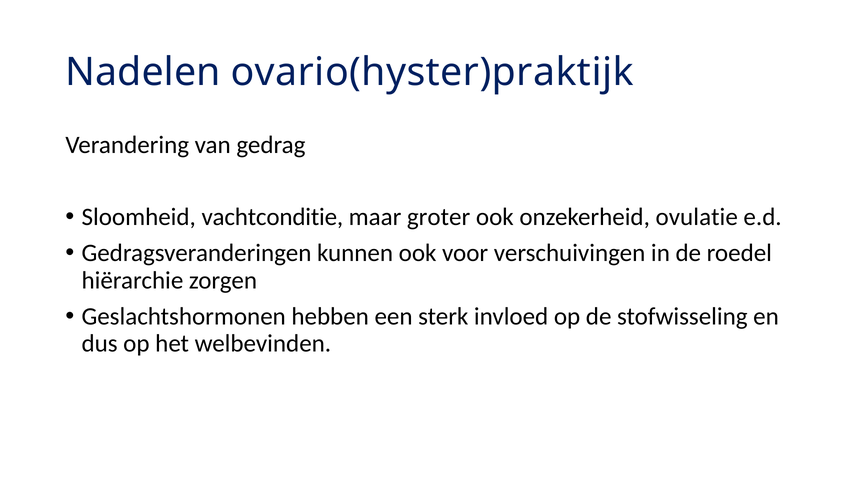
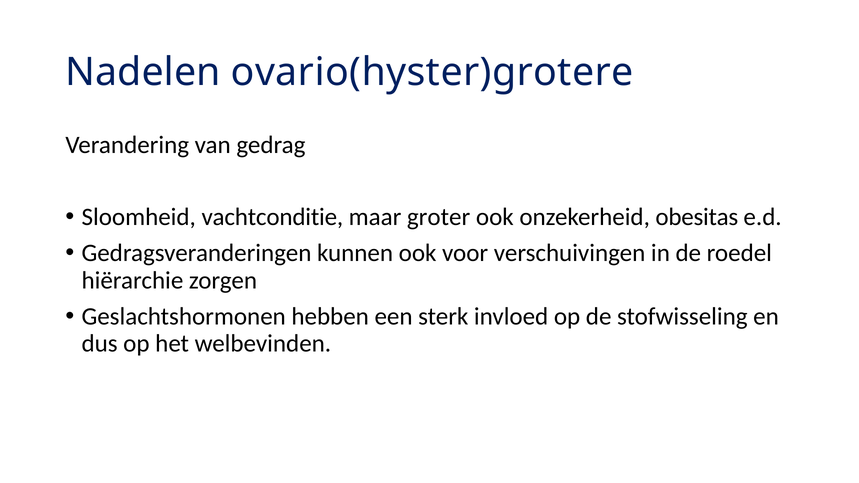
ovario(hyster)praktijk: ovario(hyster)praktijk -> ovario(hyster)grotere (432, 72)
ovulatie: ovulatie -> obesitas (697, 217)
